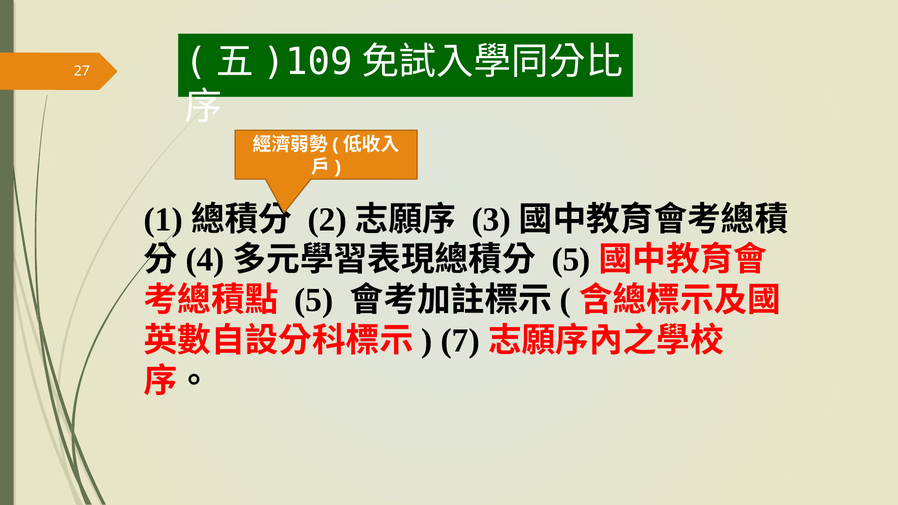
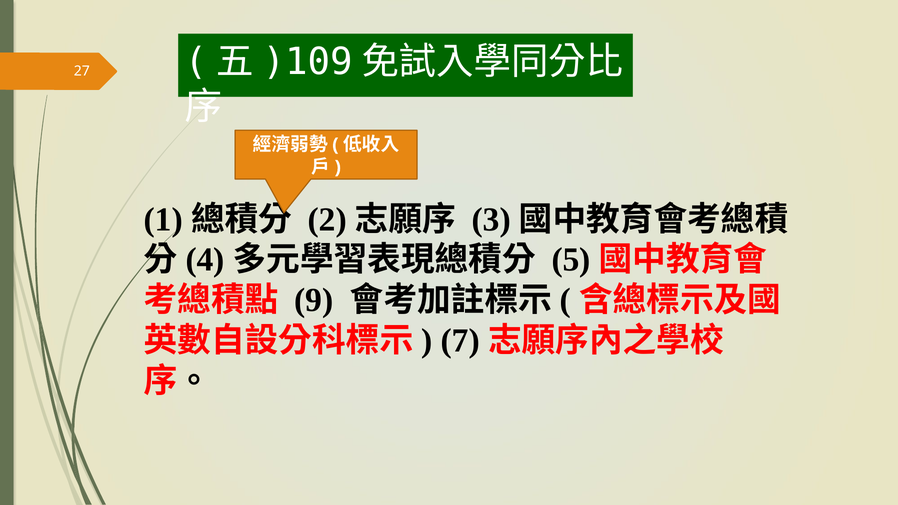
5: 5 -> 9 (314, 300)
